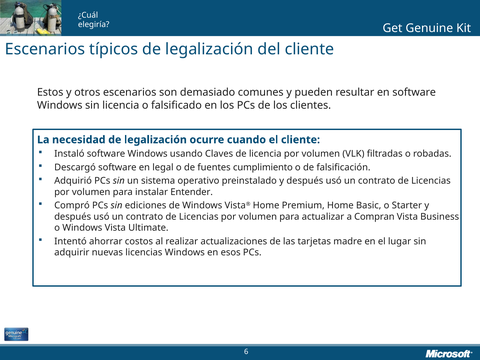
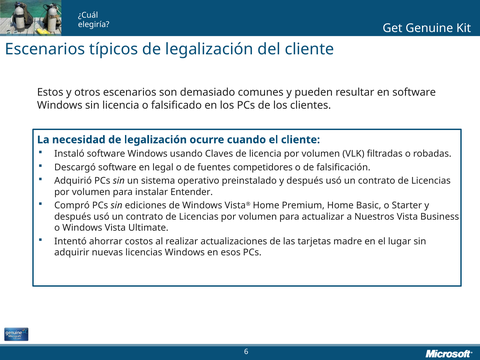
cumplimiento: cumplimiento -> competidores (263, 167)
Compran: Compran -> Nuestros (374, 217)
